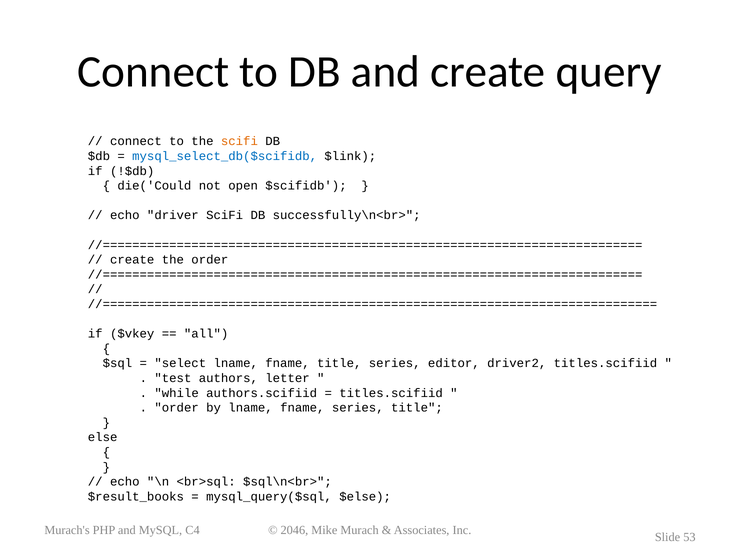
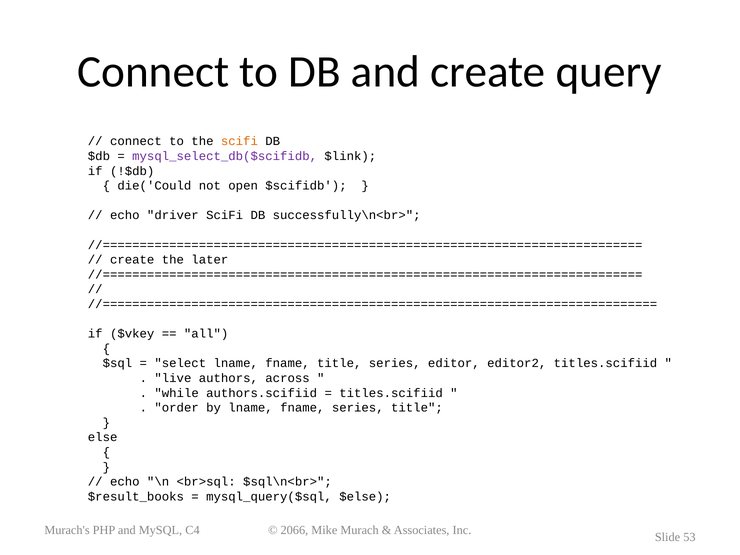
mysql_select_db($scifidb colour: blue -> purple (225, 156)
the order: order -> later (210, 260)
driver2: driver2 -> editor2 (517, 363)
test: test -> live (173, 378)
letter: letter -> across (288, 378)
2046: 2046 -> 2066 (294, 530)
